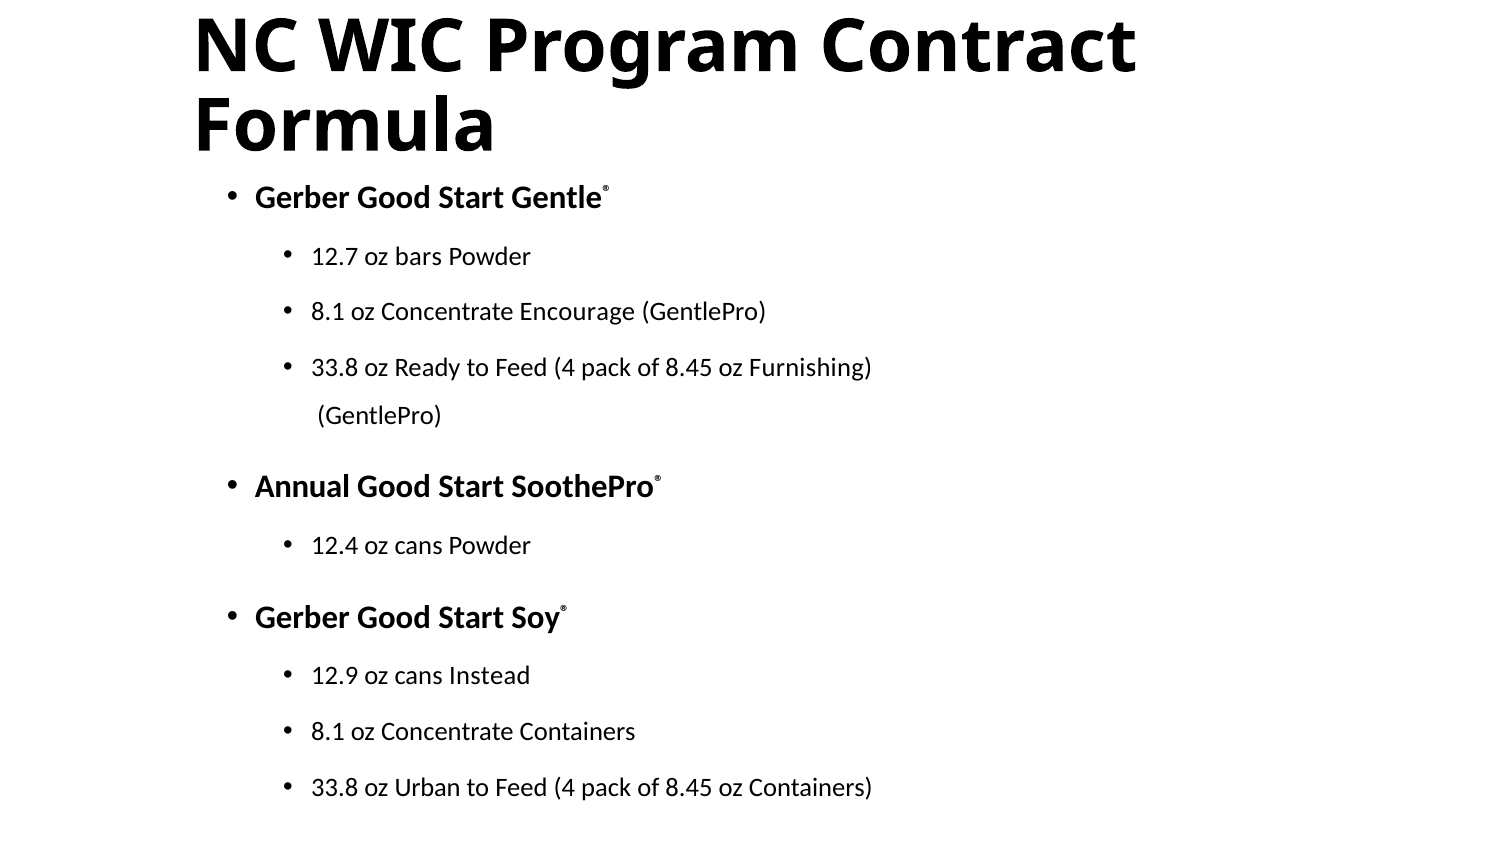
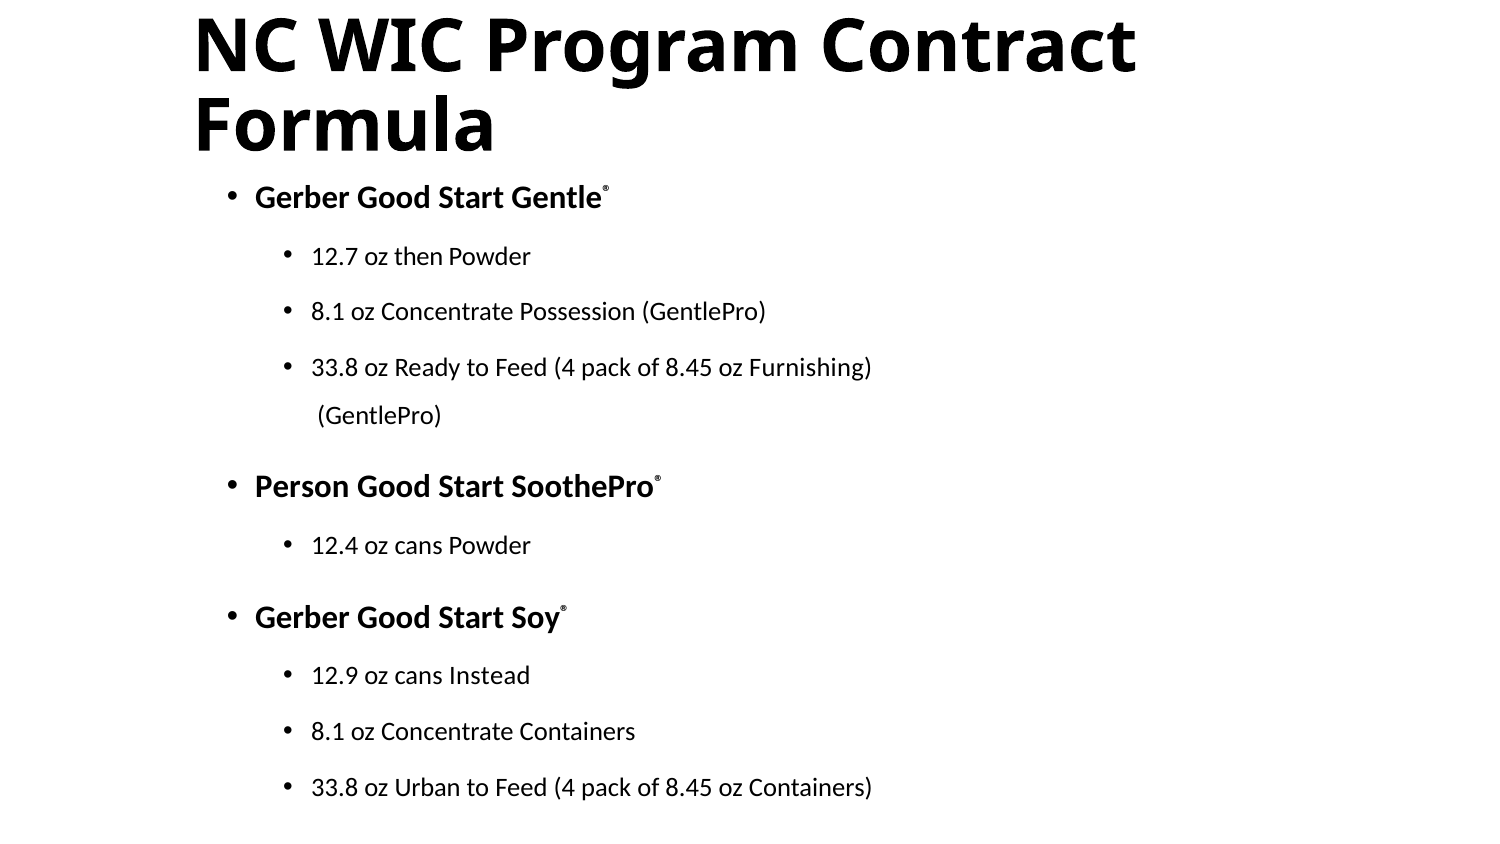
bars: bars -> then (419, 256)
Encourage: Encourage -> Possession (578, 312)
Annual: Annual -> Person (302, 487)
